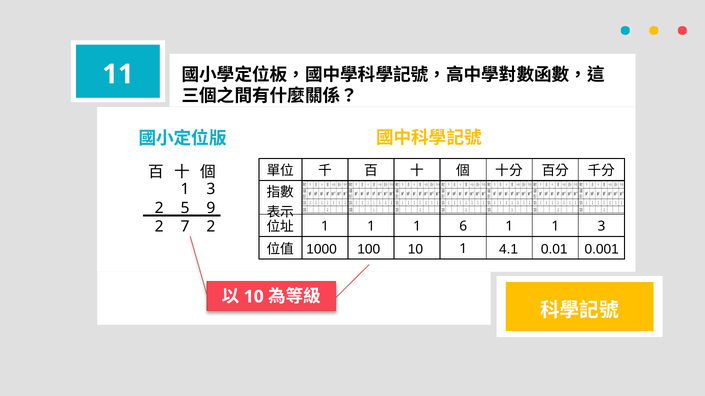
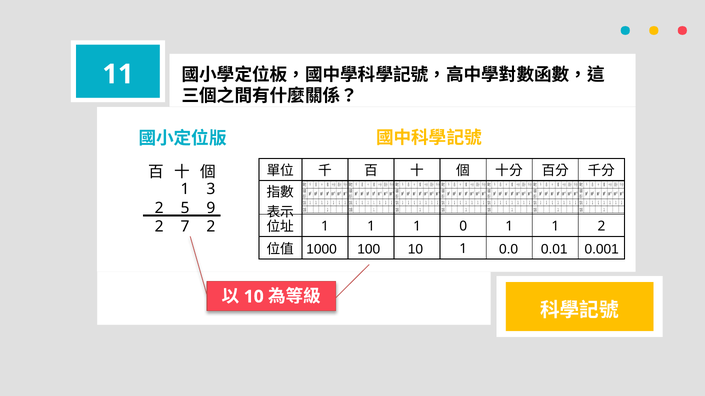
6: 6 -> 0 (463, 227)
1 1 3: 3 -> 2 (601, 227)
4.1: 4.1 -> 0.0 (509, 250)
